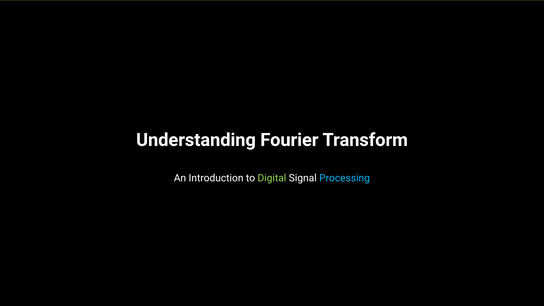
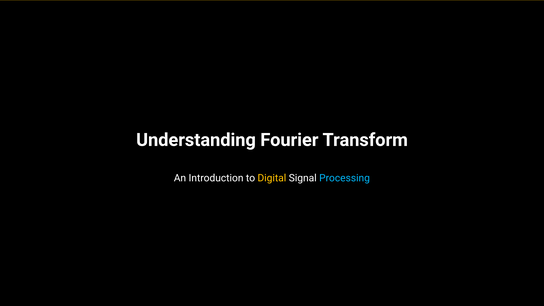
Digital colour: light green -> yellow (272, 178)
